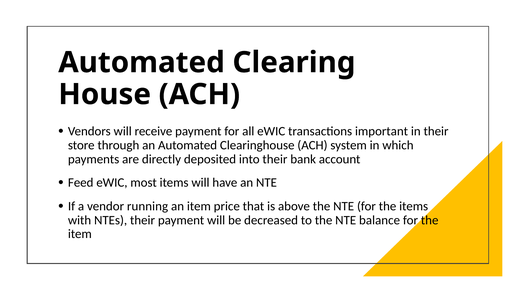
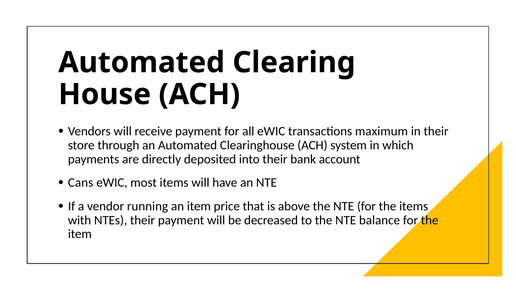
important: important -> maximum (381, 131)
Feed: Feed -> Cans (81, 183)
